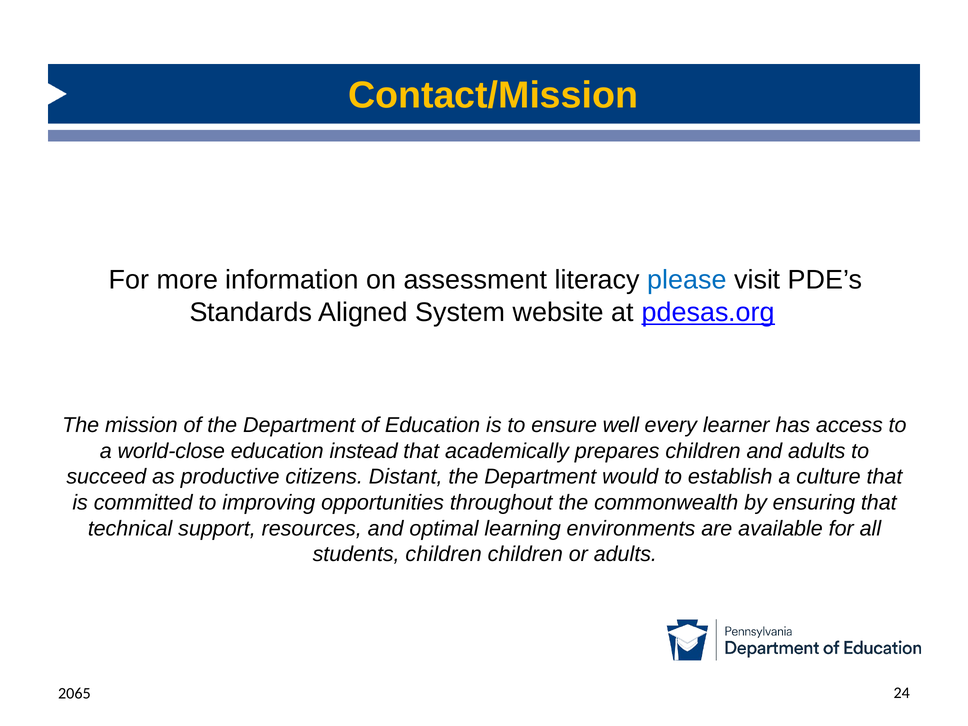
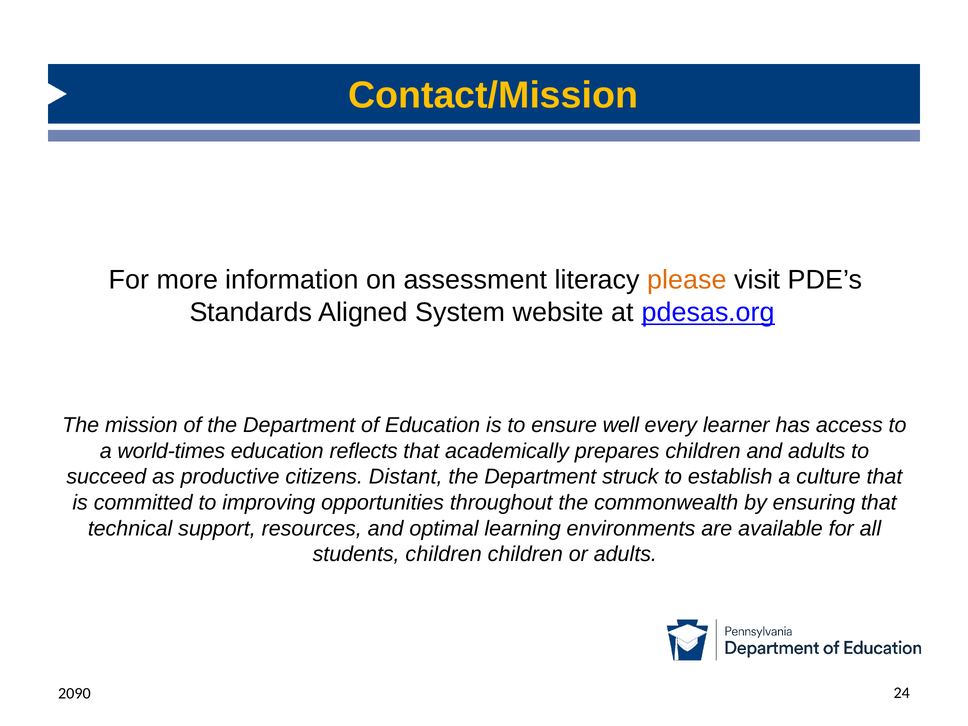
please colour: blue -> orange (687, 280)
world-close: world-close -> world-times (171, 451)
instead: instead -> reflects (364, 451)
would: would -> struck (630, 477)
2065: 2065 -> 2090 (74, 693)
